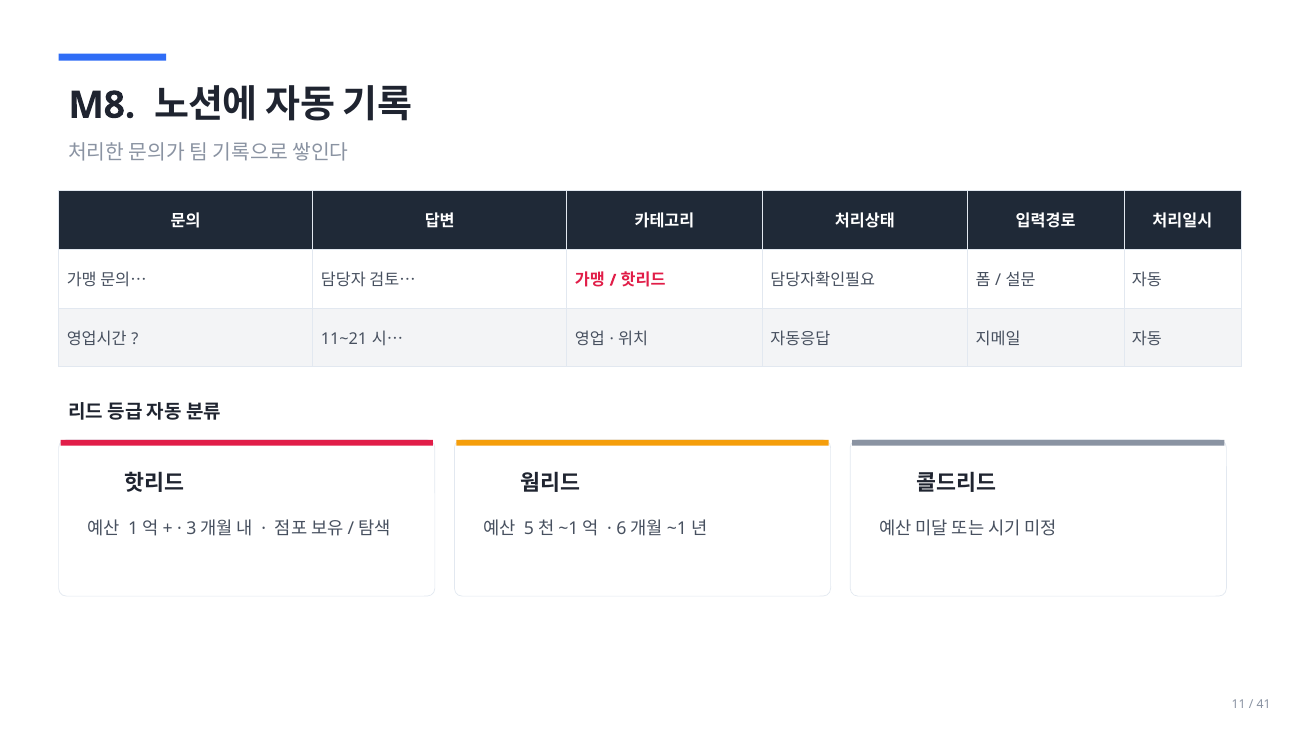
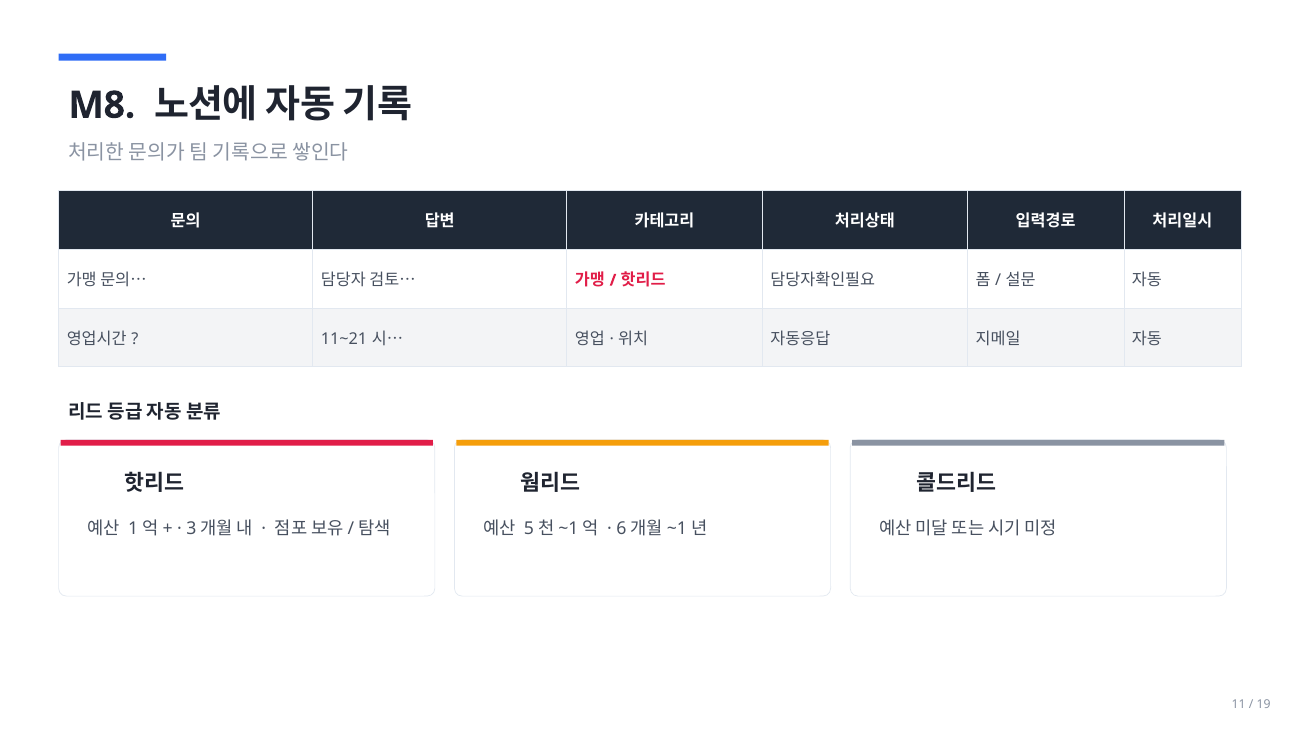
41: 41 -> 19 (1264, 704)
